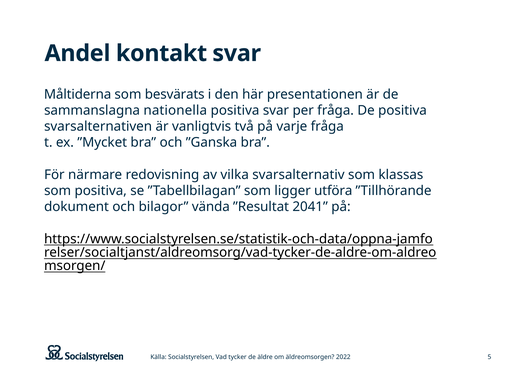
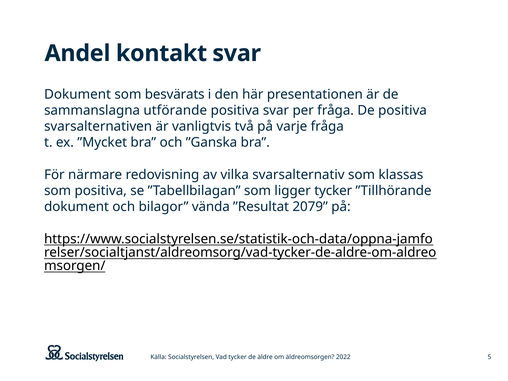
Måltiderna: Måltiderna -> Dokument (78, 94)
nationella: nationella -> utförande (175, 110)
ligger utföra: utföra -> tycker (333, 191)
2041: 2041 -> 2079 (310, 207)
